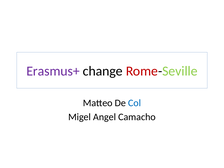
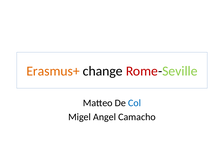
Erasmus+ colour: purple -> orange (53, 71)
